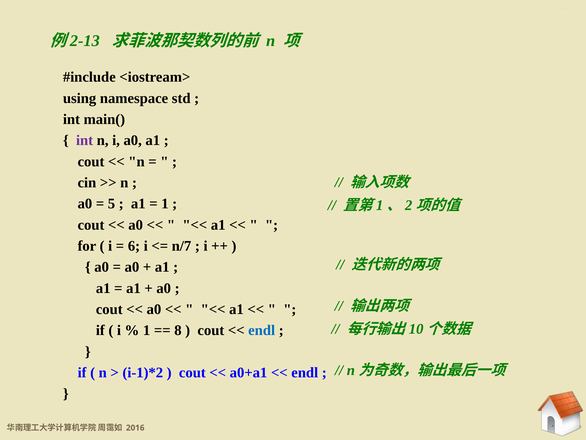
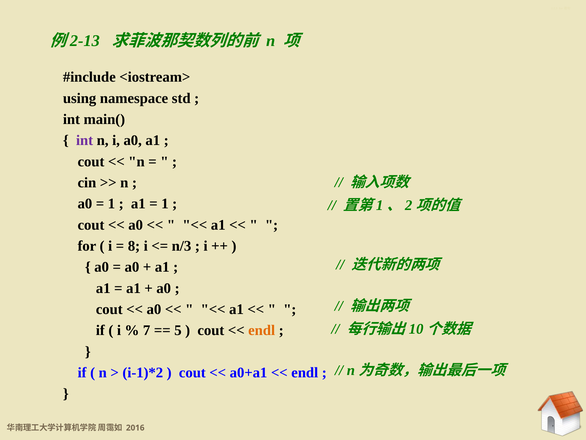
5: 5 -> 1 (111, 203)
6: 6 -> 8 (134, 246)
n/7: n/7 -> n/3 (182, 246)
1: 1 -> 7 (147, 330)
8: 8 -> 5 (178, 330)
endl colour: blue -> orange (262, 330)
